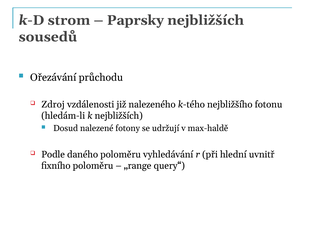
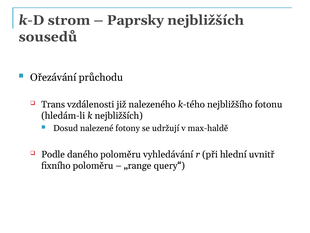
Zdroj: Zdroj -> Trans (53, 104)
